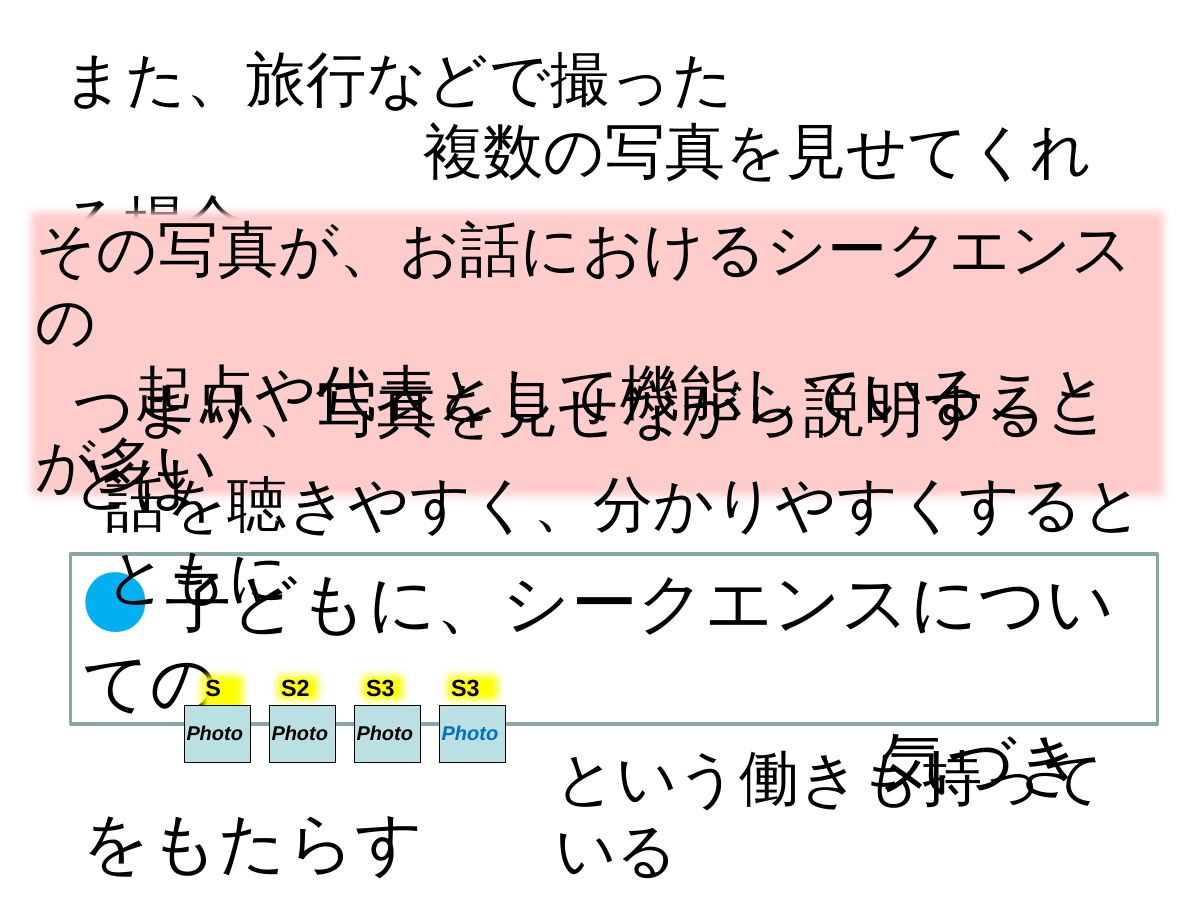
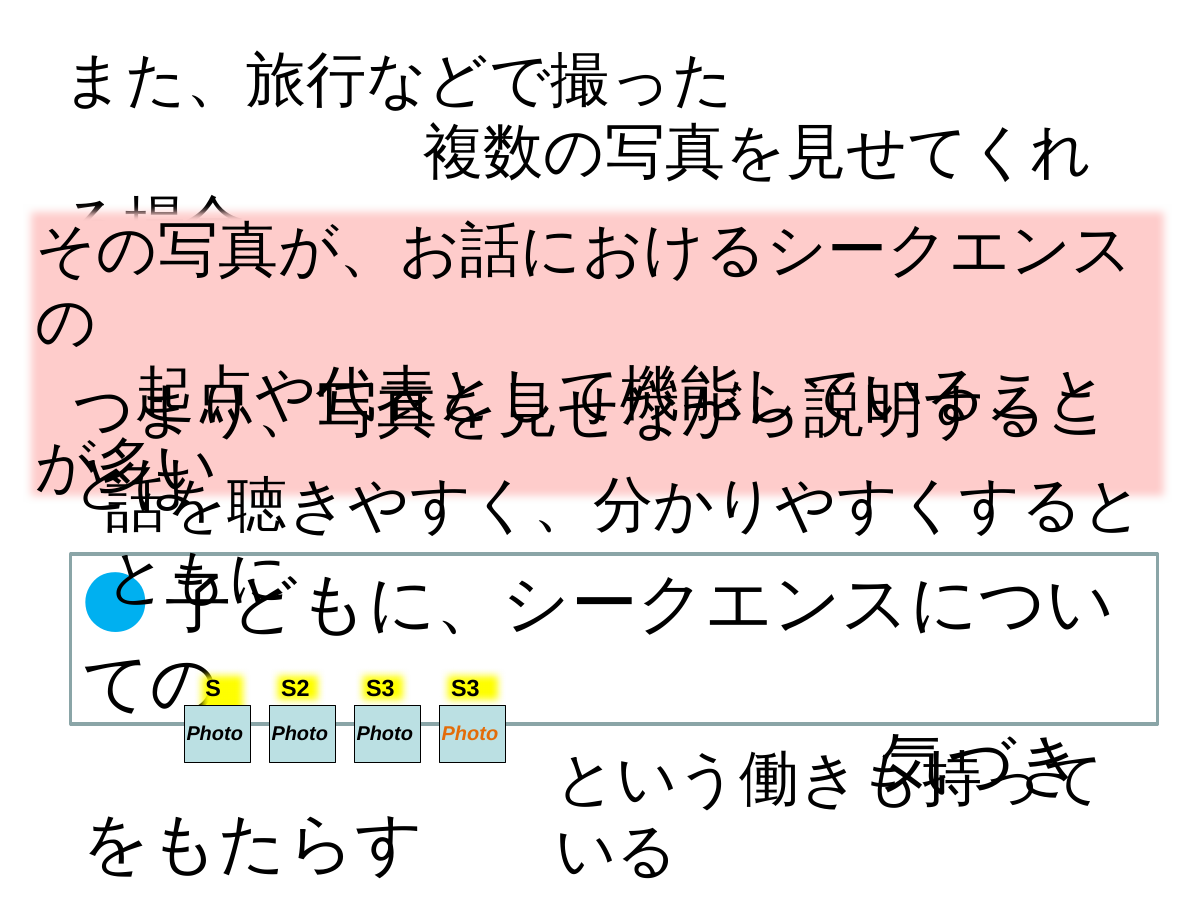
Photo colour: blue -> orange (470, 734)
